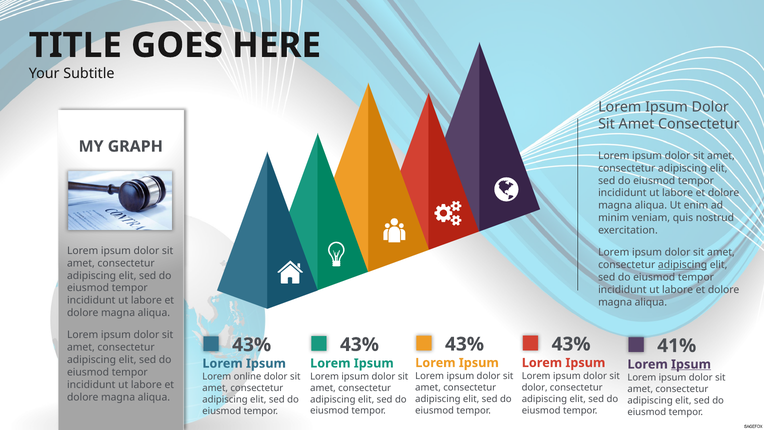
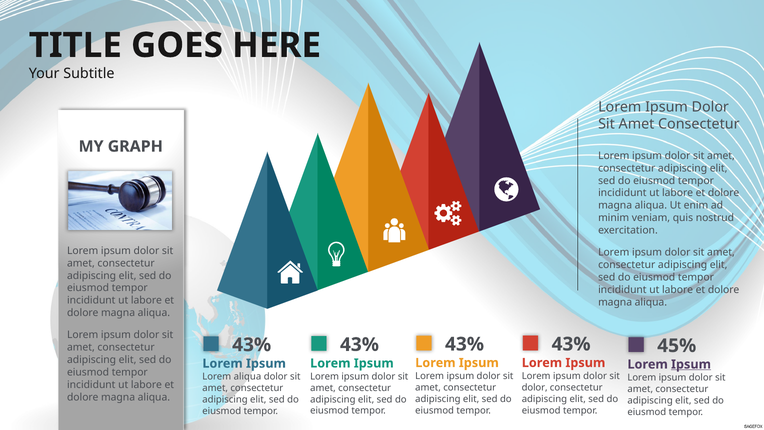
adipiscing underline: present -> none (683, 265)
41%: 41% -> 45% (677, 346)
Lorem online: online -> aliqua (247, 376)
